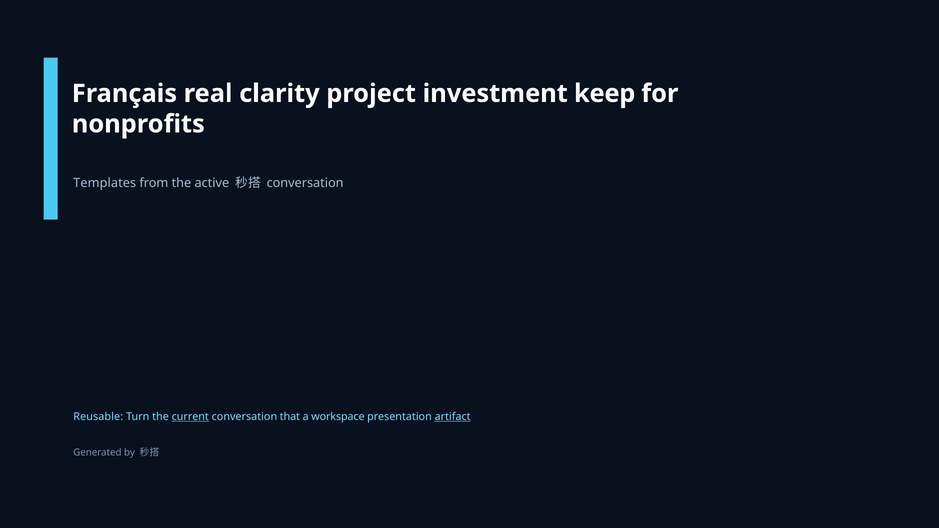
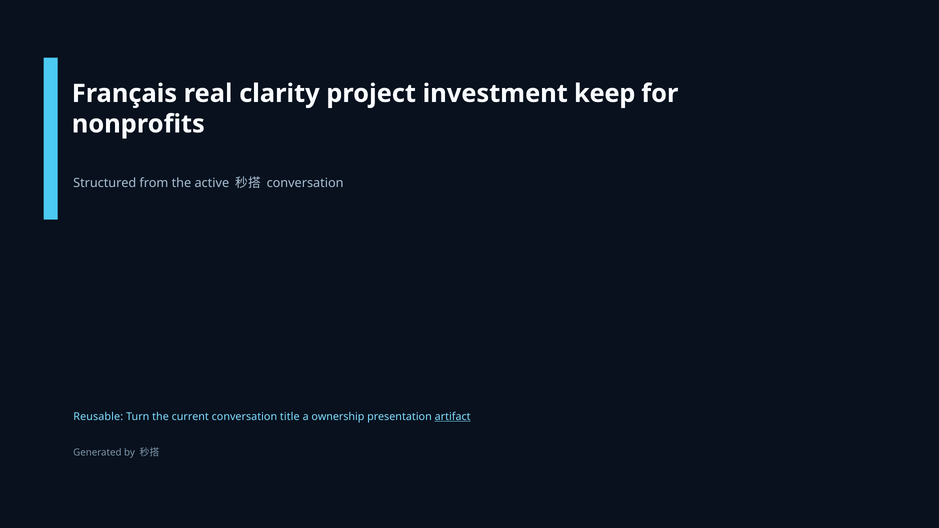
Templates: Templates -> Structured (105, 183)
current underline: present -> none (190, 417)
that: that -> title (290, 417)
workspace: workspace -> ownership (338, 417)
